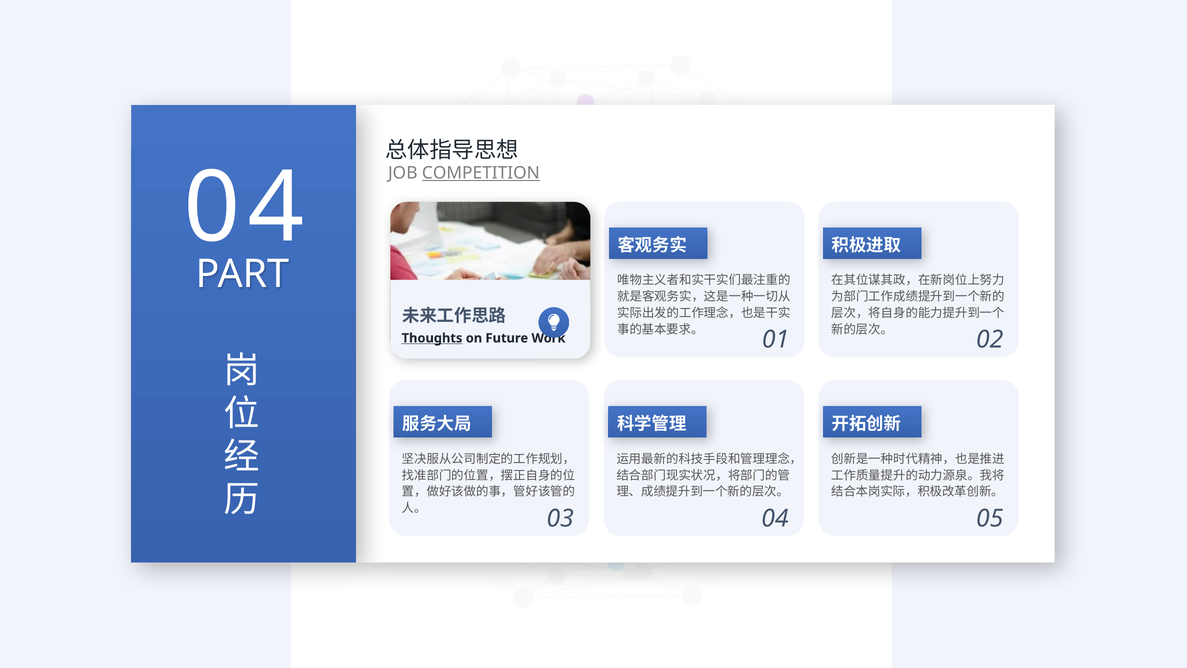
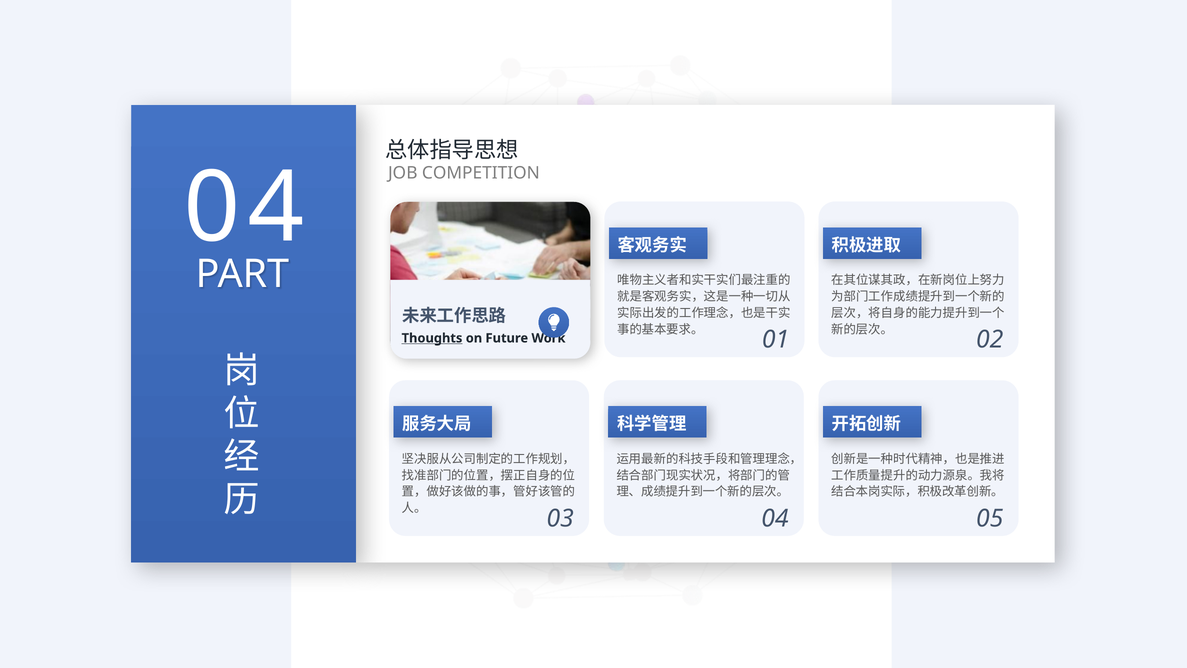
COMPETITION underline: present -> none (481, 173)
